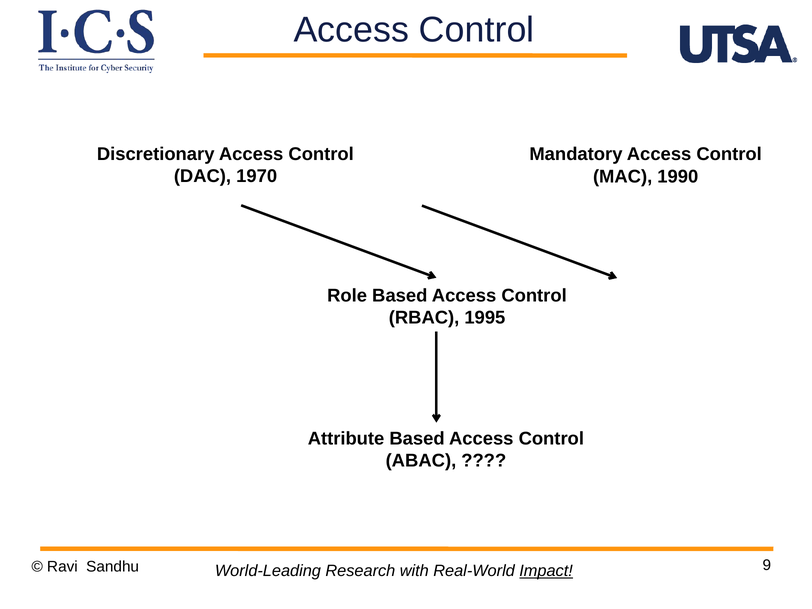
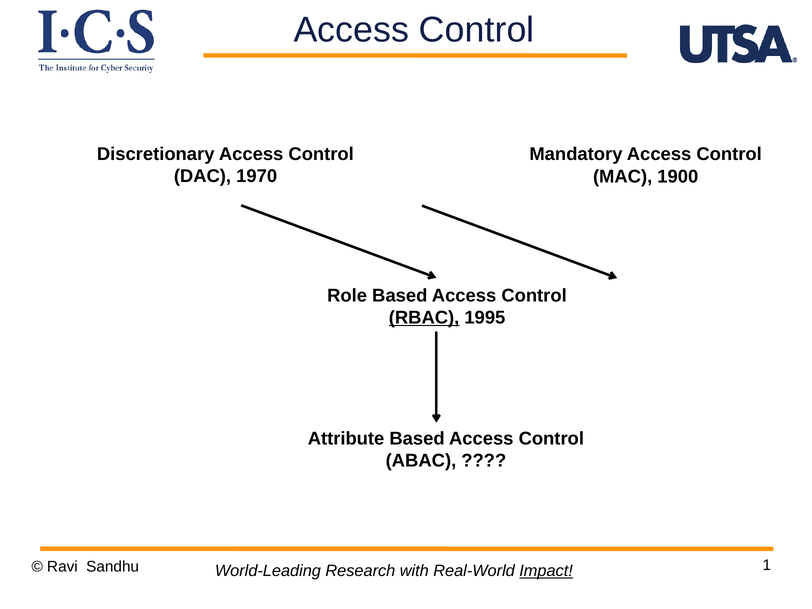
1990: 1990 -> 1900 (678, 176)
RBAC underline: none -> present (424, 318)
9: 9 -> 1 (767, 565)
